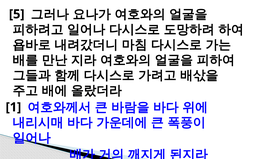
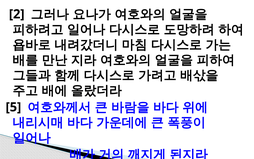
5: 5 -> 2 (17, 14)
1: 1 -> 5 (13, 107)
